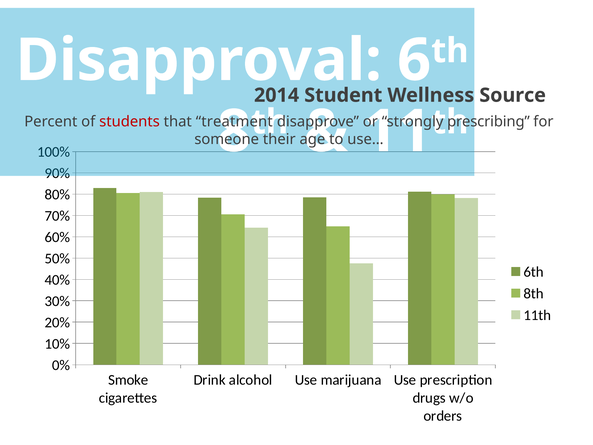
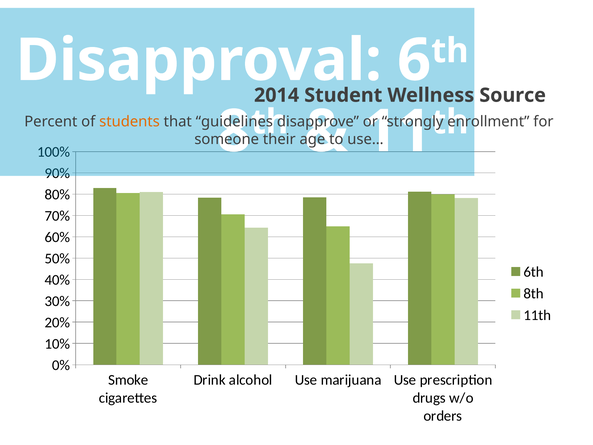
students colour: red -> orange (130, 122)
treatment: treatment -> guidelines (234, 122)
prescribing: prescribing -> enrollment (488, 122)
